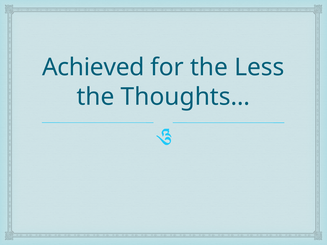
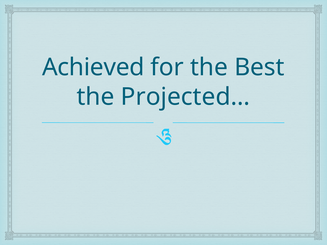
Less: Less -> Best (259, 67)
Thoughts…: Thoughts… -> Projected… (185, 97)
